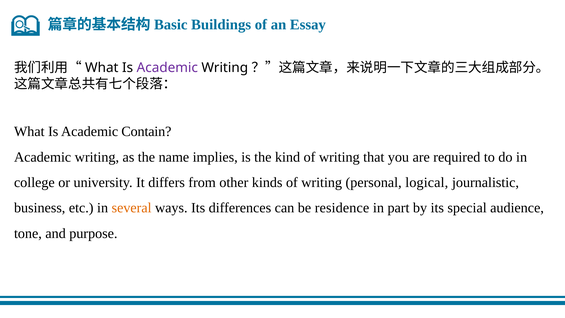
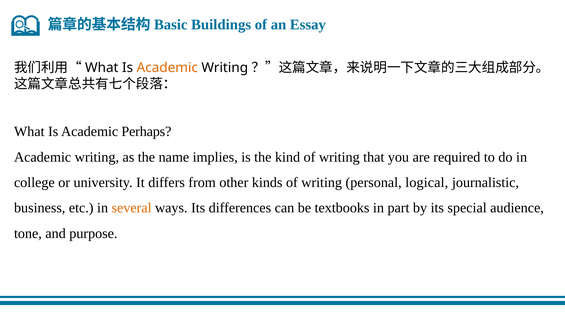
Academic colour: purple -> orange (167, 68)
Contain: Contain -> Perhaps (146, 132)
residence: residence -> textbooks (342, 208)
